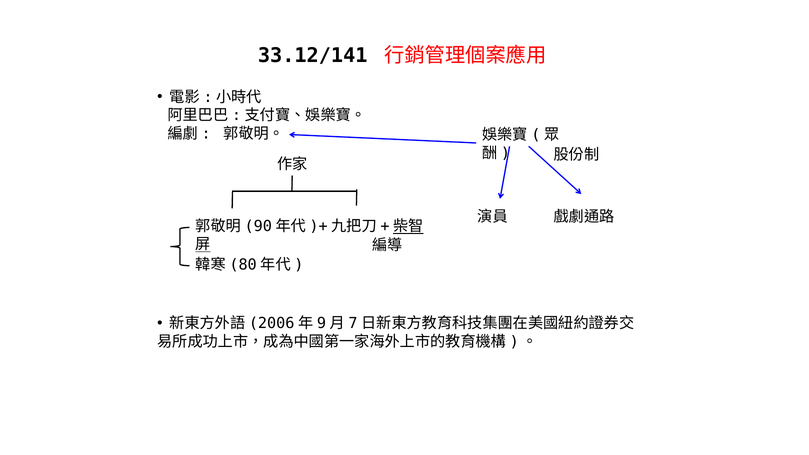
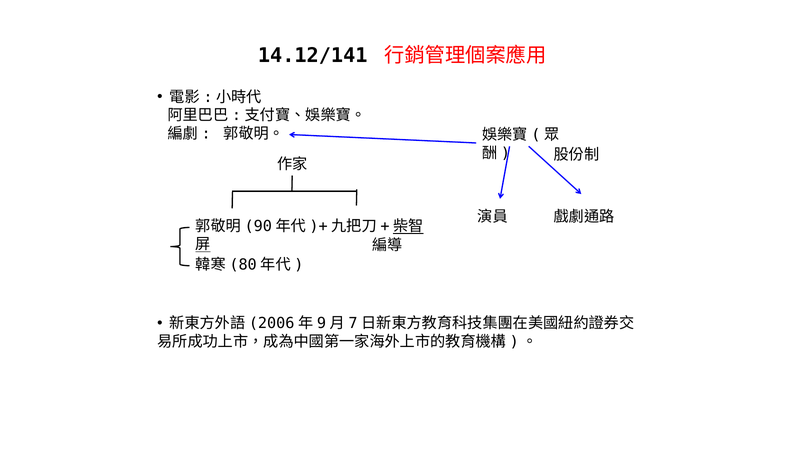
33.12/141: 33.12/141 -> 14.12/141 (313, 56)
